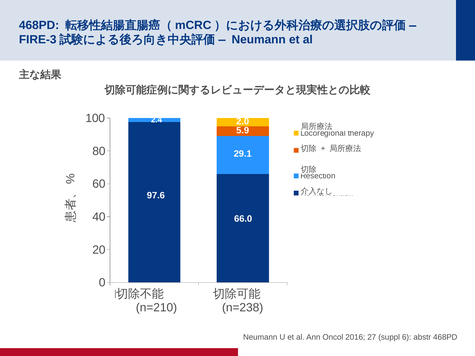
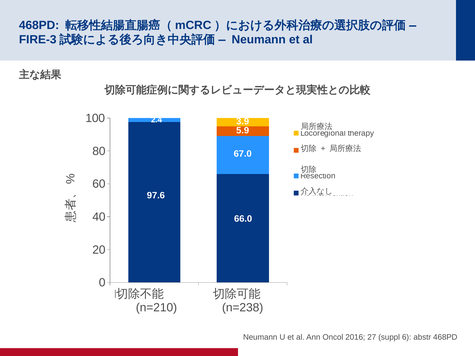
2.0: 2.0 -> 3.9 (243, 122)
29.1: 29.1 -> 67.0 (243, 154)
